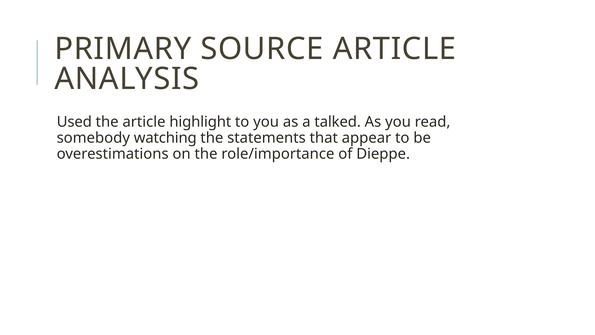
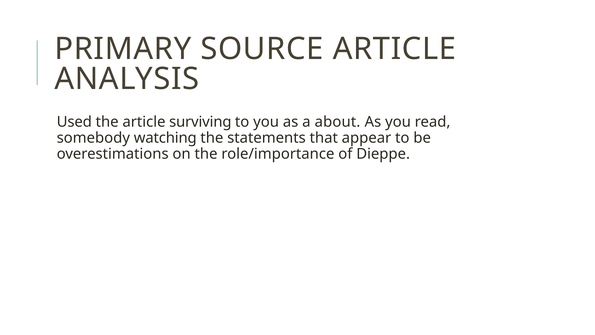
highlight: highlight -> surviving (200, 122)
talked: talked -> about (337, 122)
